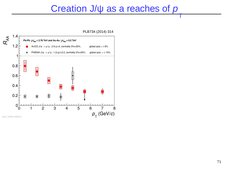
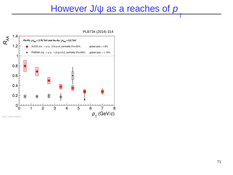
Creation: Creation -> However (69, 9)
